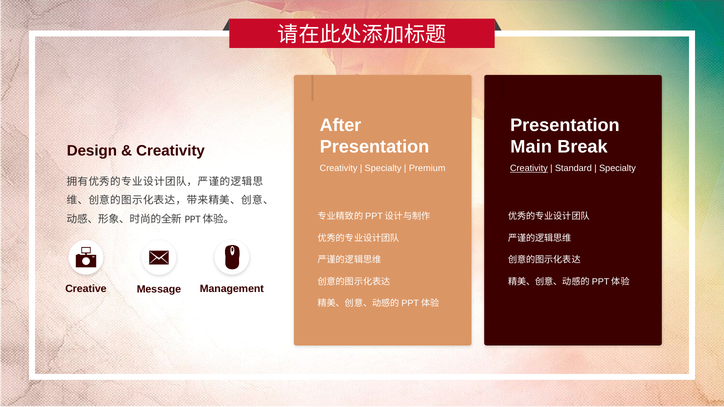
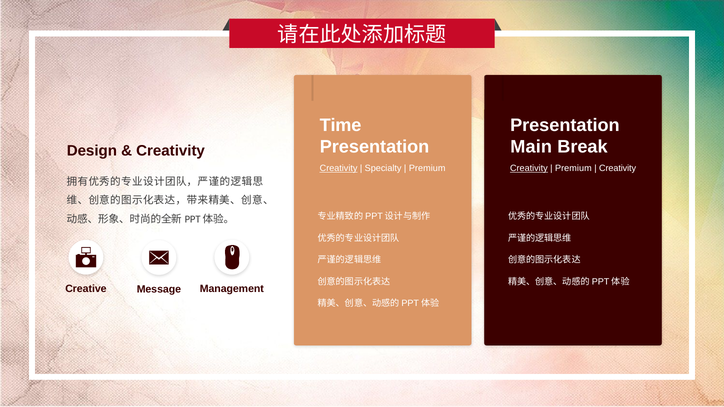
After: After -> Time (340, 125)
Creativity underline: none -> present (339, 169)
Standard: Standard -> Premium (573, 169)
Specialty: Specialty -> Creativity (618, 169)
